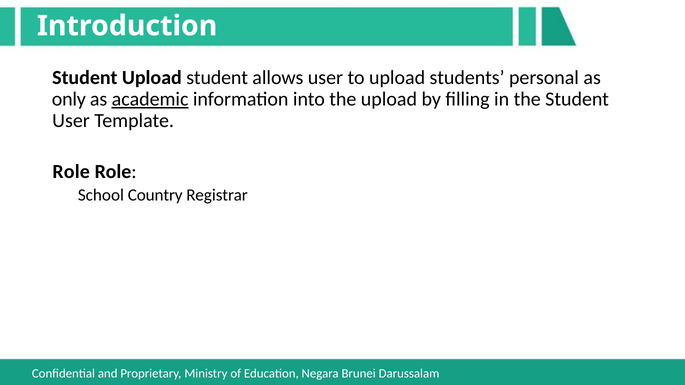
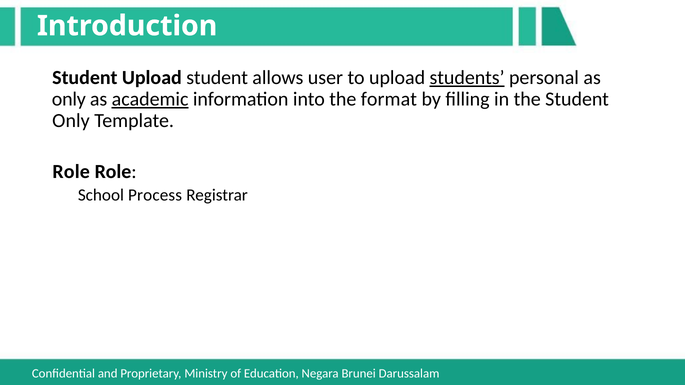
students underline: none -> present (467, 78)
the upload: upload -> format (389, 99)
User: User -> Only (71, 121)
Country: Country -> Process (155, 195)
